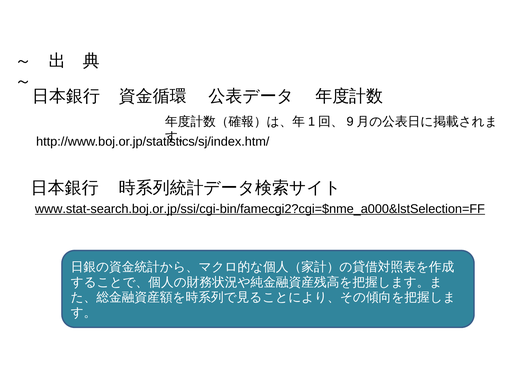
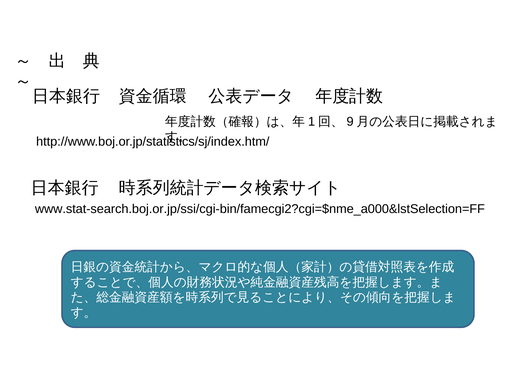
www.stat-search.boj.or.jp/ssi/cgi-bin/famecgi2?cgi=$nme_a000&lstSelection=FF underline: present -> none (260, 209)
